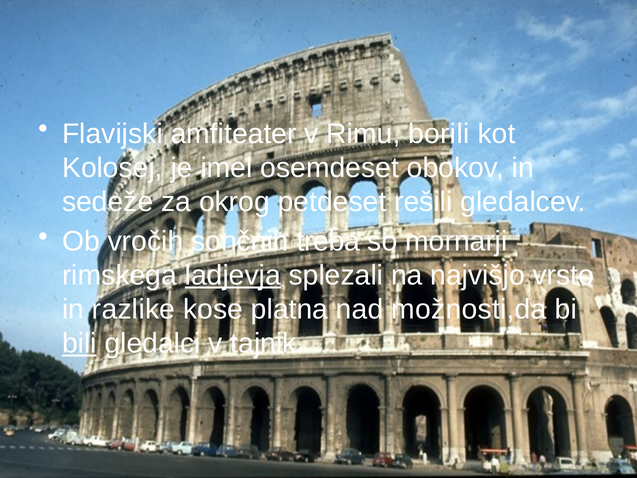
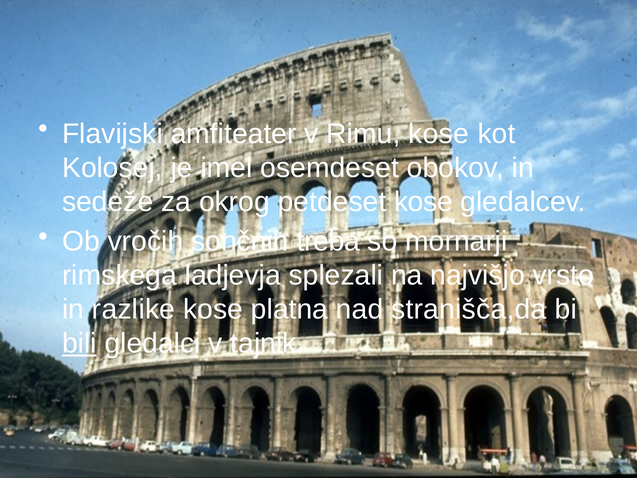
Rimu borili: borili -> kose (439, 134)
petdeset rešili: rešili -> kose (423, 202)
ladjevja underline: present -> none (233, 275)
možnosti,da: možnosti,da -> stranišča,da (469, 309)
